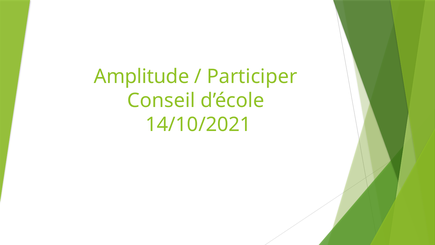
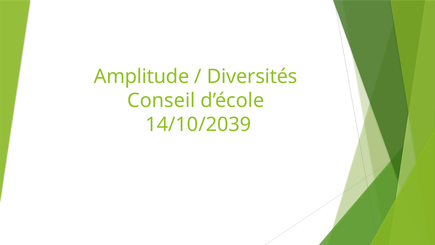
Participer: Participer -> Diversités (252, 77)
14/10/2021: 14/10/2021 -> 14/10/2039 (198, 124)
